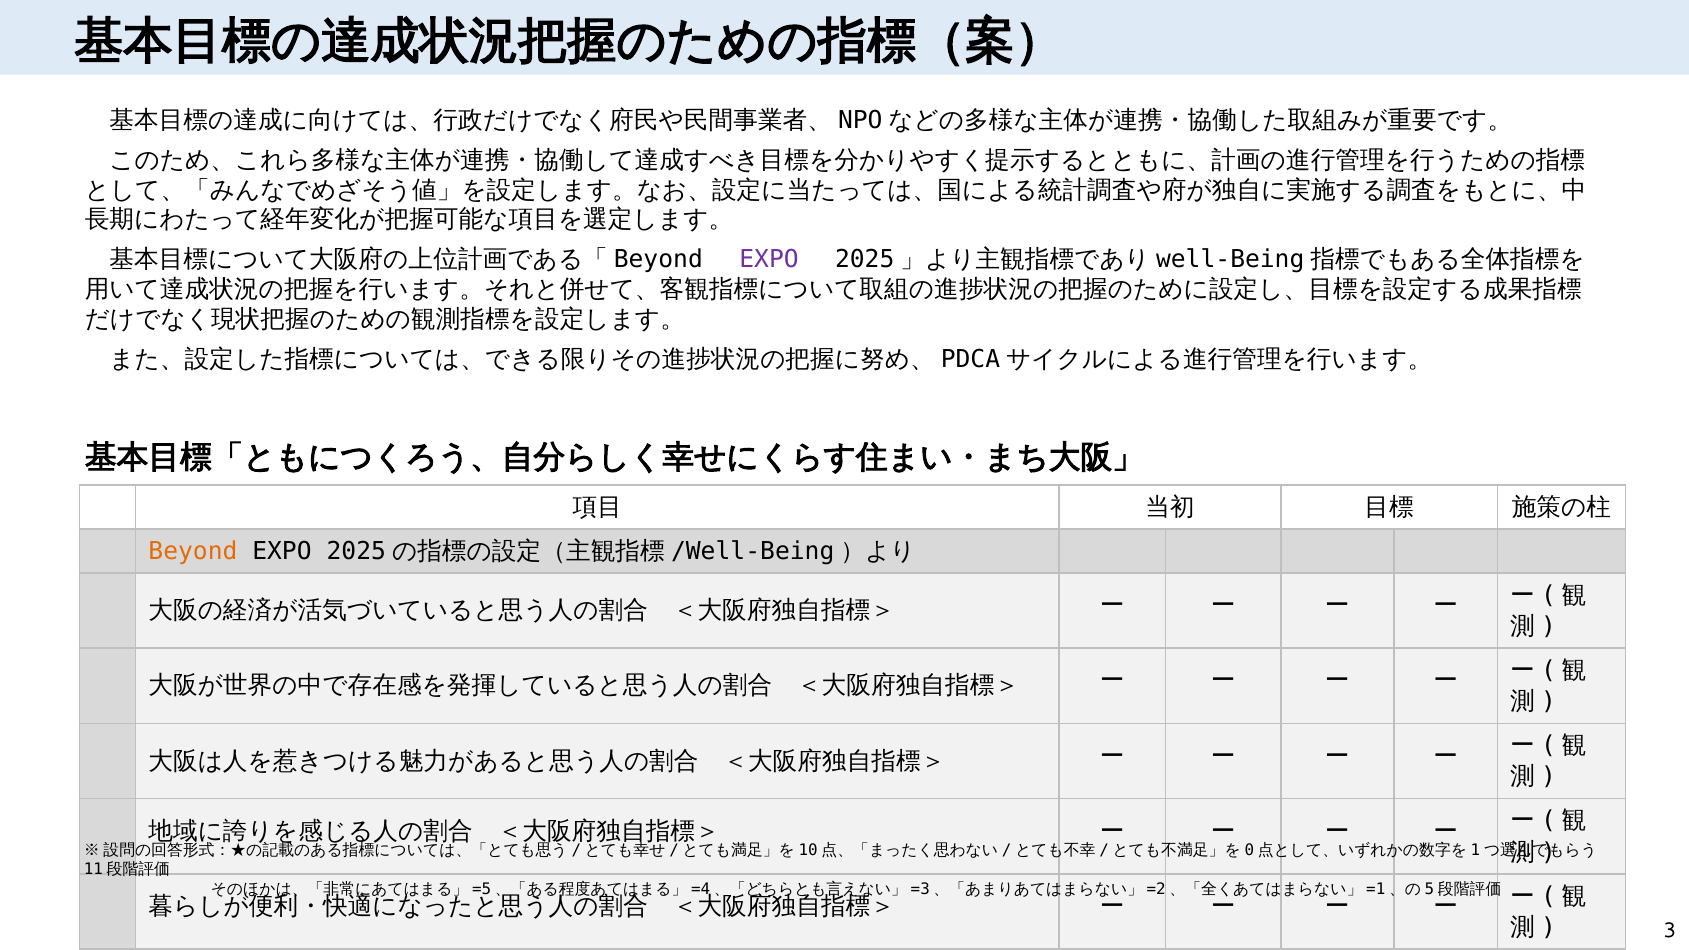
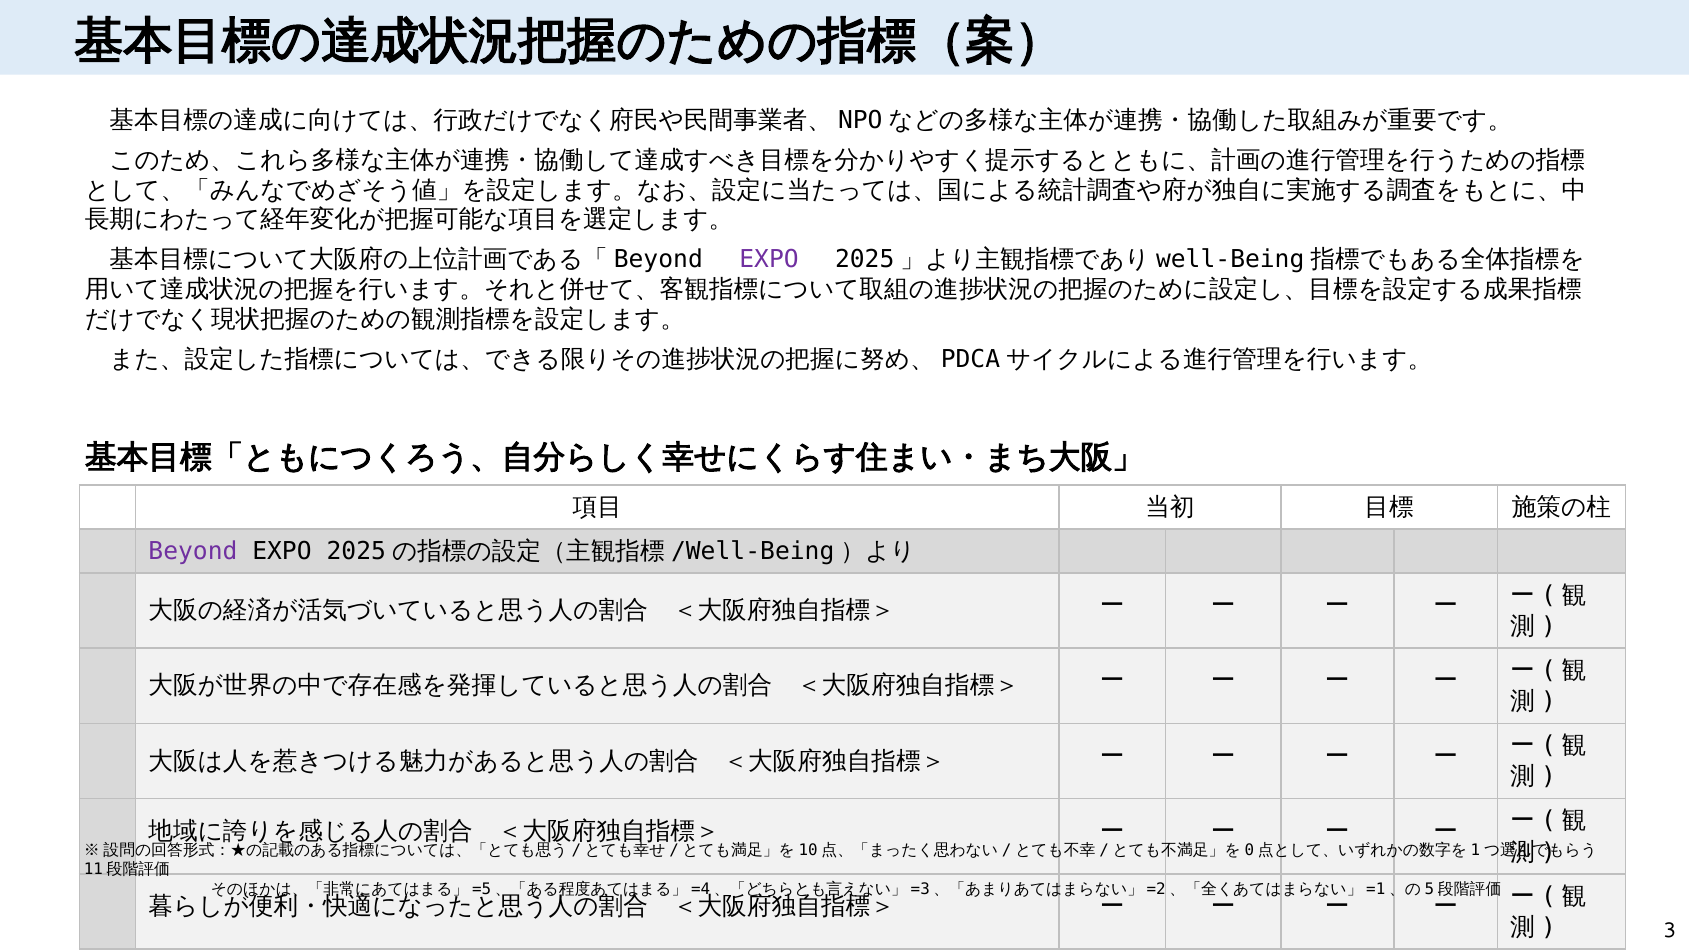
Beyond colour: orange -> purple (193, 551)
